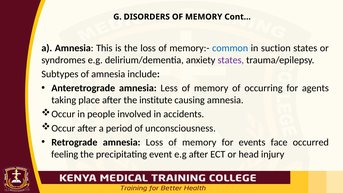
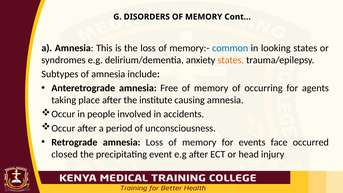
suction: suction -> looking (276, 48)
states colour: purple -> orange (231, 60)
Less: Less -> Free (169, 88)
feeling: feeling -> closed (65, 154)
